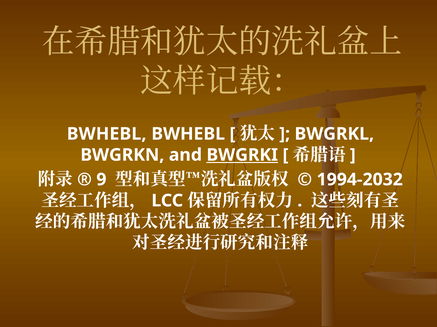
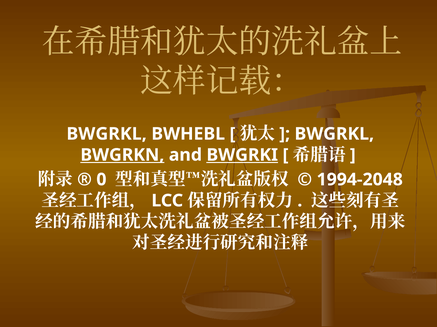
BWHEBL: BWHEBL -> BWGRKL (107, 134)
BWGRKN underline: none -> present (122, 155)
9: 9 -> 0 (101, 180)
1994-2032: 1994-2032 -> 1994-2048 (360, 180)
